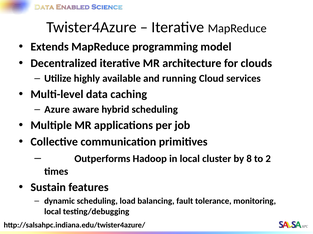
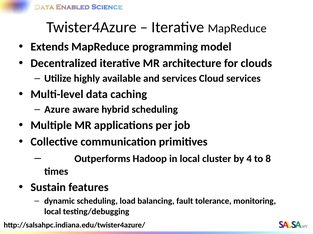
and running: running -> services (179, 79)
8: 8 -> 4 (249, 159)
2: 2 -> 8 (268, 159)
